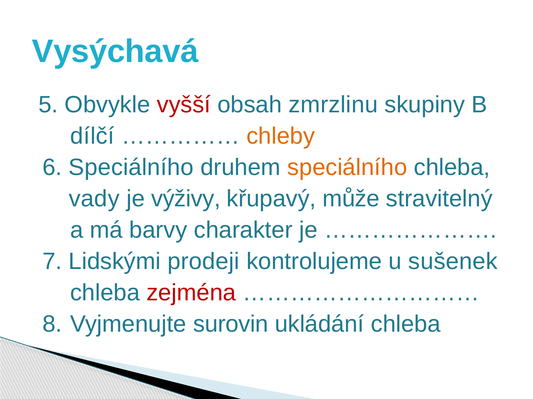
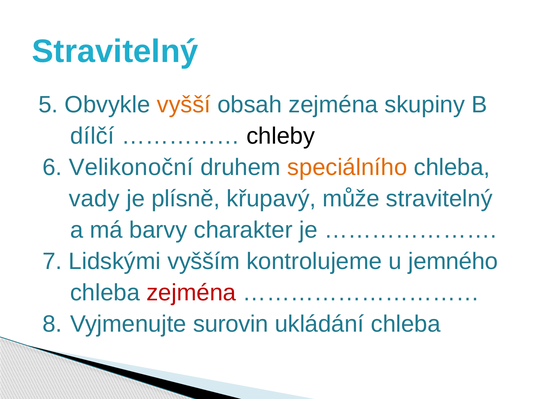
Vysýchavá: Vysýchavá -> Stravitelný (115, 52)
vyšší colour: red -> orange (184, 105)
obsah zmrzlinu: zmrzlinu -> zejména (333, 105)
chleby colour: orange -> black (281, 136)
6 Speciálního: Speciálního -> Velikonoční (131, 168)
výživy: výživy -> plísně (186, 199)
prodeji: prodeji -> vyšším (204, 262)
sušenek: sušenek -> jemného (453, 262)
